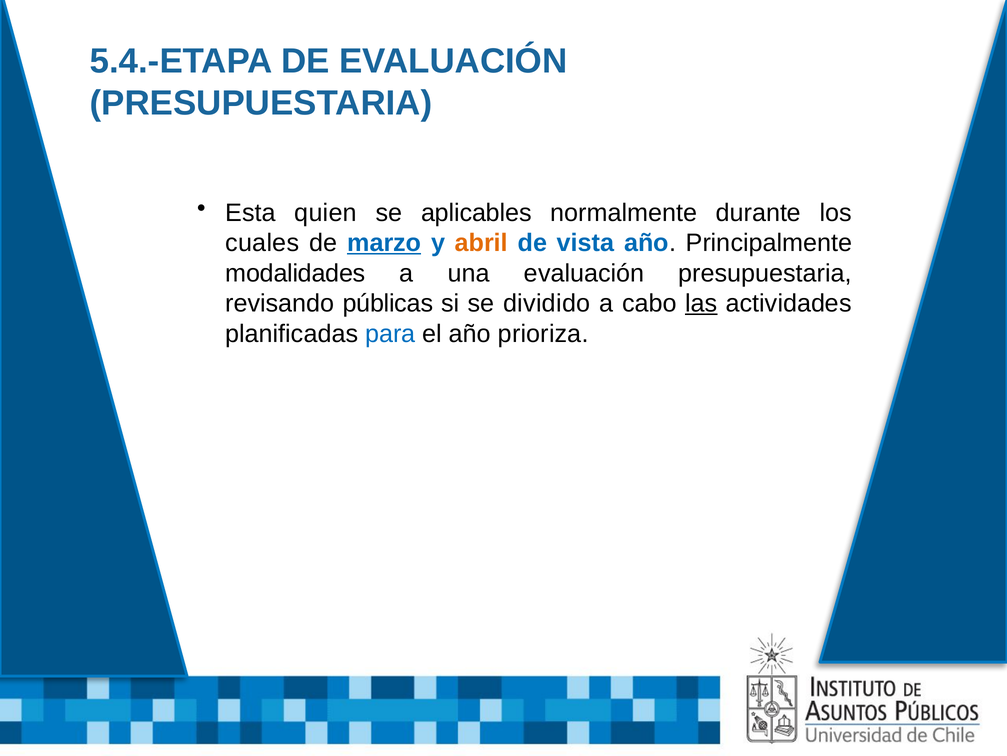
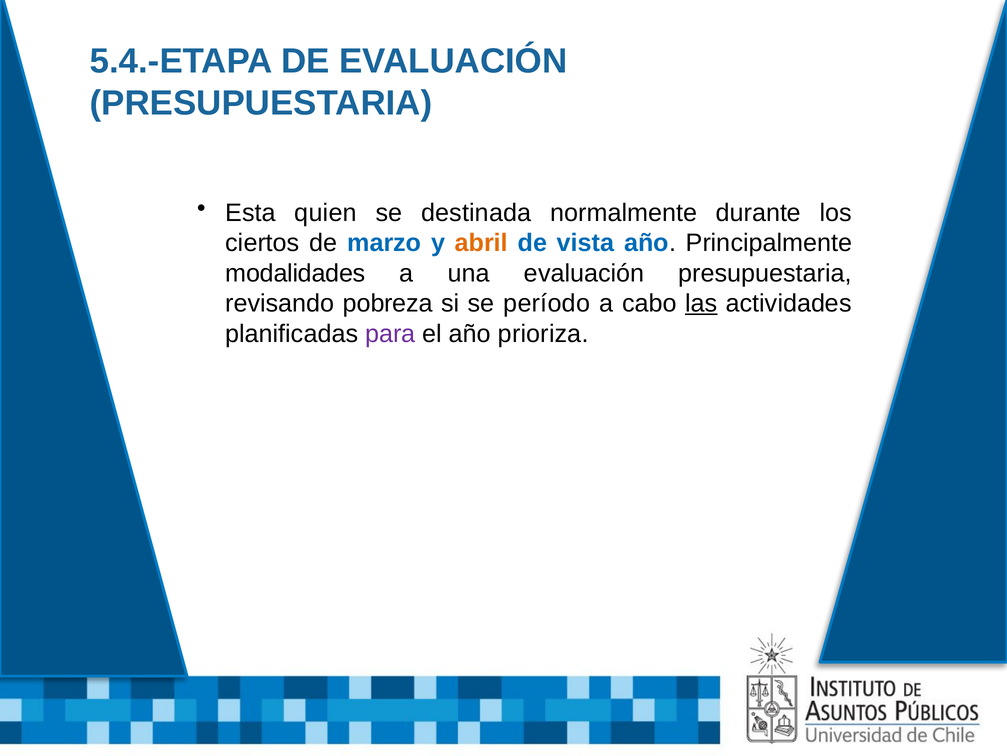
aplicables: aplicables -> destinada (476, 213)
cuales: cuales -> ciertos (262, 243)
marzo underline: present -> none (384, 243)
públicas: públicas -> pobreza (388, 303)
dividido: dividido -> período (547, 303)
para colour: blue -> purple (390, 333)
